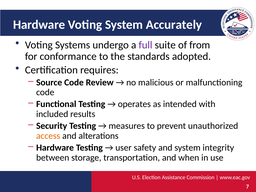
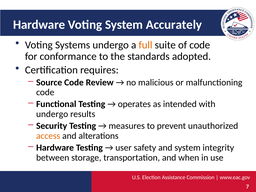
full colour: purple -> orange (145, 45)
of from: from -> code (200, 45)
included: included -> undergo (52, 114)
